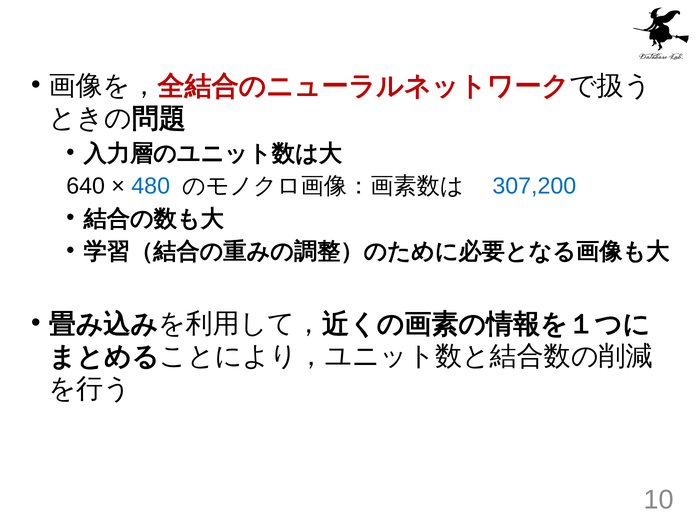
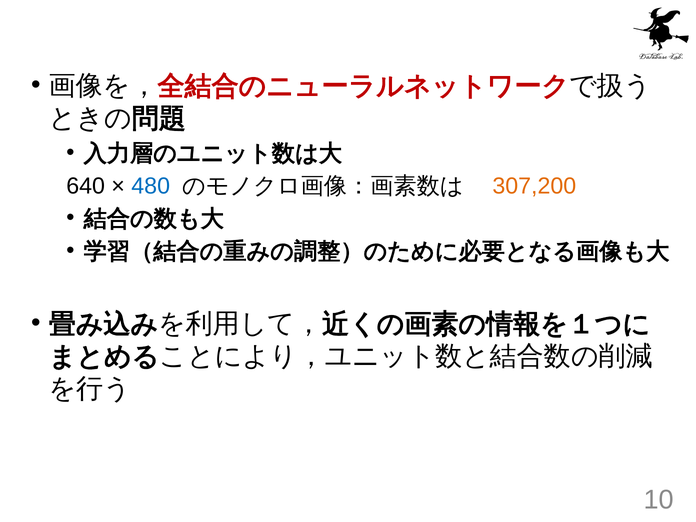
307,200 colour: blue -> orange (534, 186)
